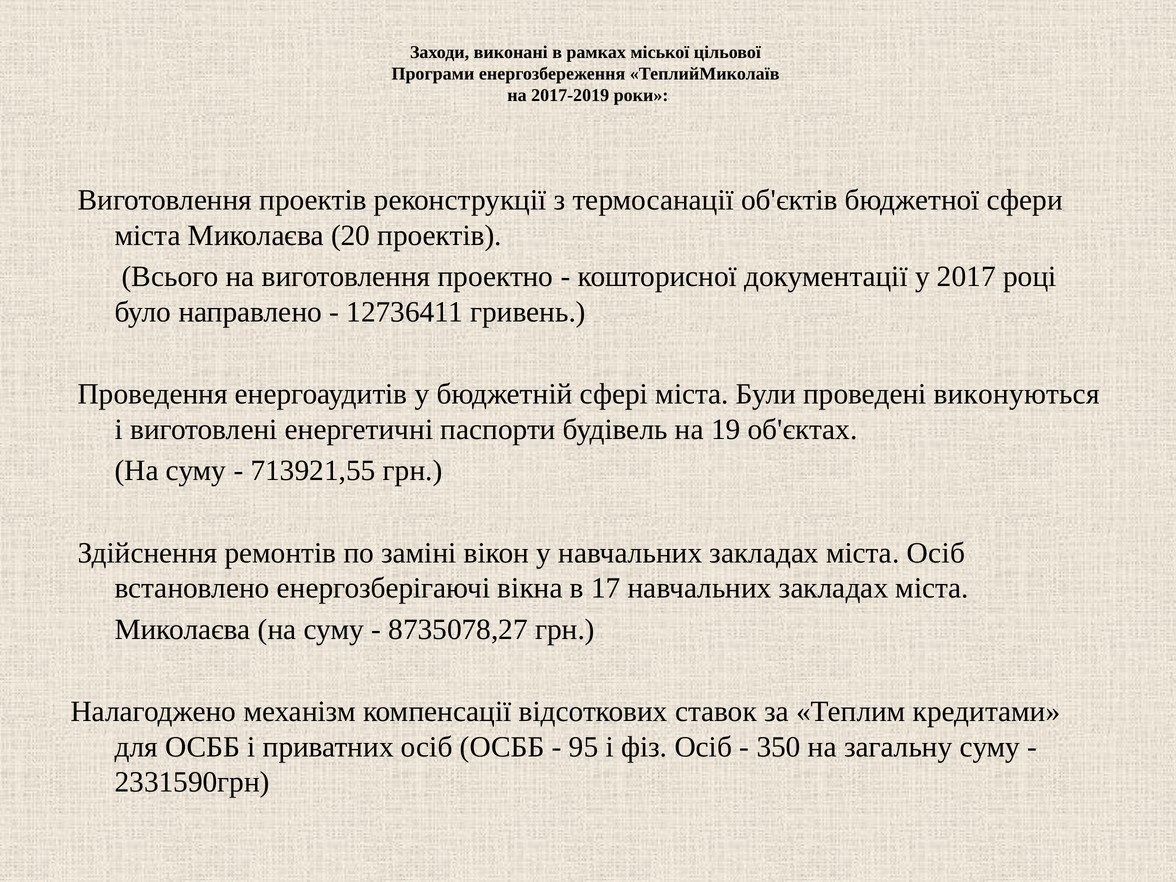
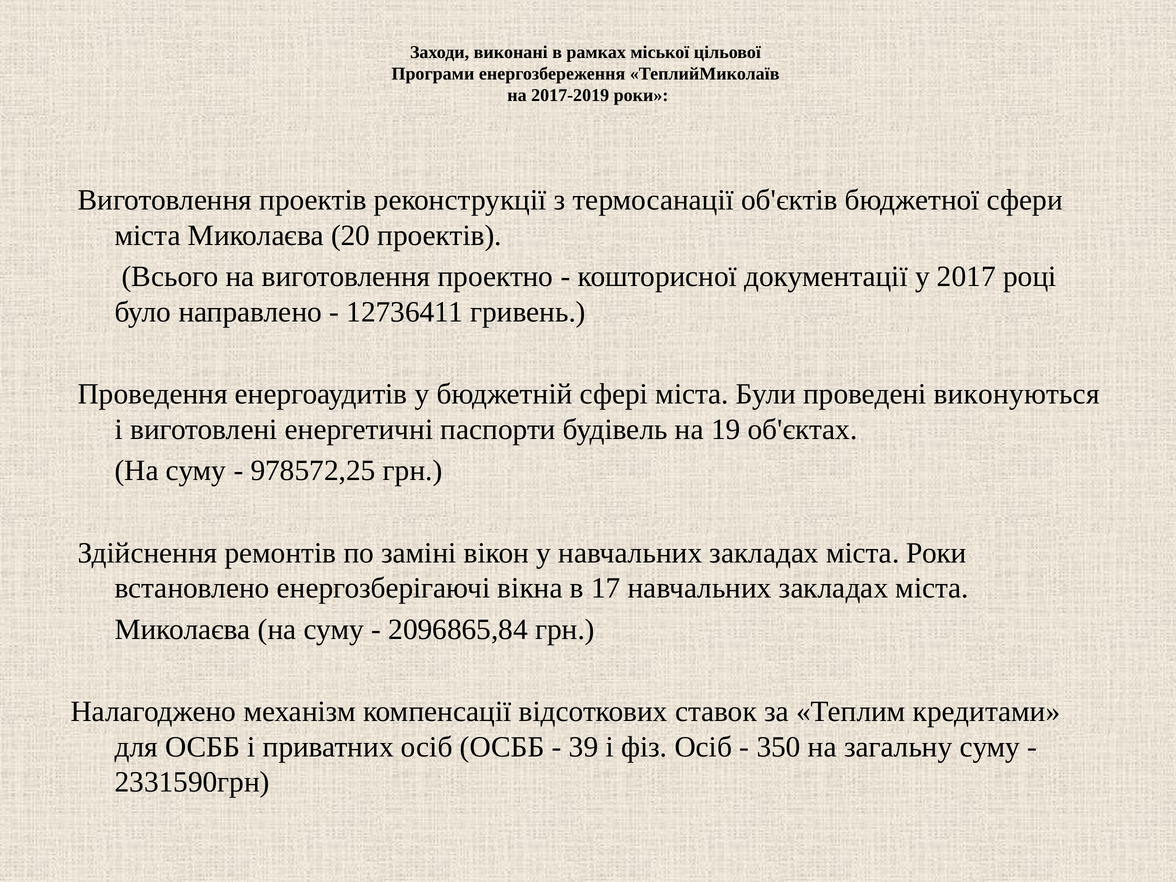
713921,55: 713921,55 -> 978572,25 (313, 471)
міста Осіб: Осіб -> Роки (936, 553)
8735078,27: 8735078,27 -> 2096865,84 (458, 629)
95: 95 -> 39 (584, 747)
